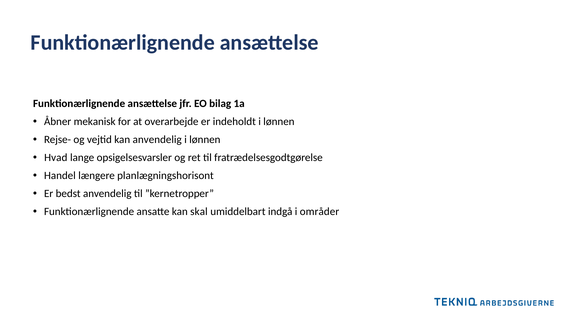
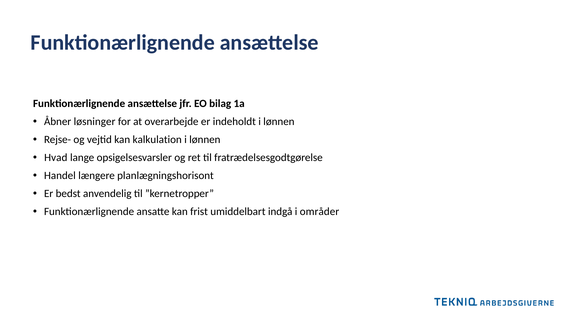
mekanisk: mekanisk -> løsninger (95, 122)
kan anvendelig: anvendelig -> kalkulation (157, 140)
skal: skal -> frist (199, 212)
